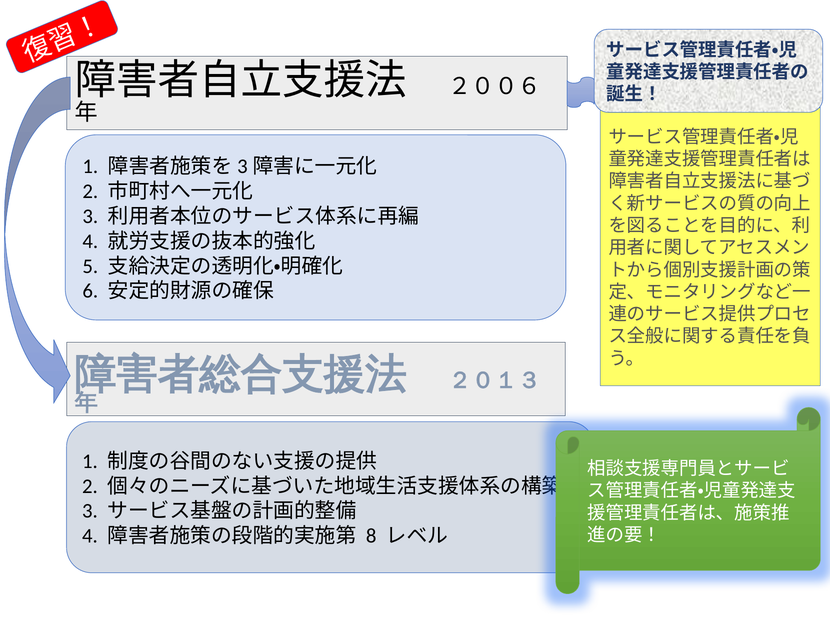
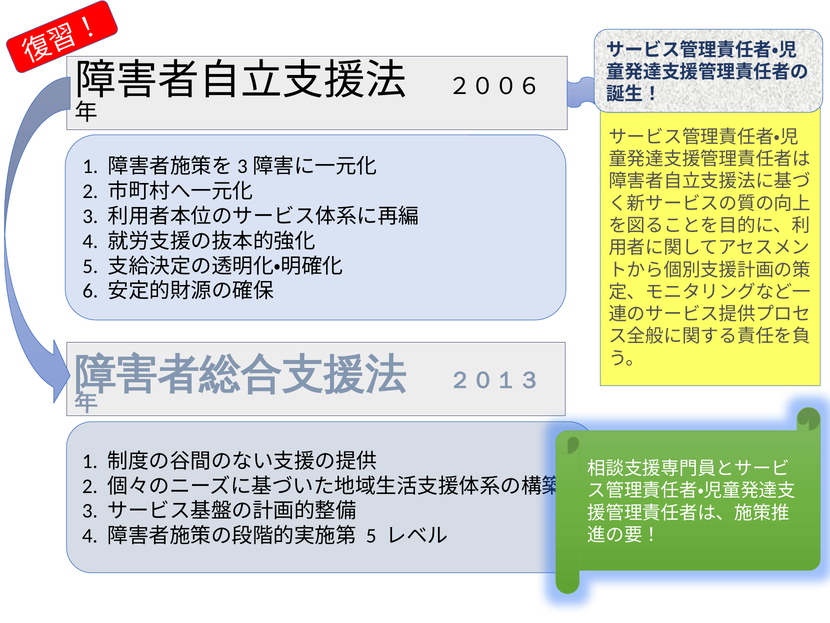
8: 8 -> 5 (371, 536)
